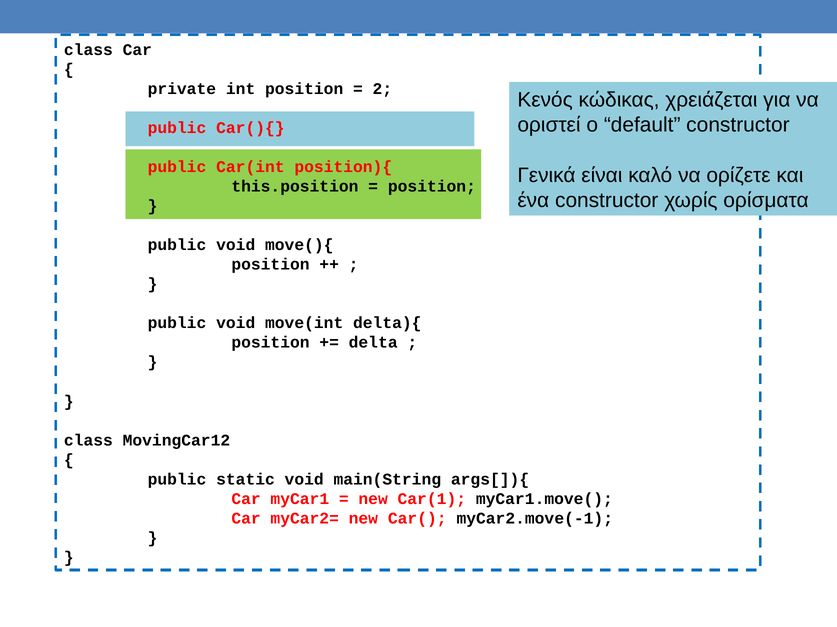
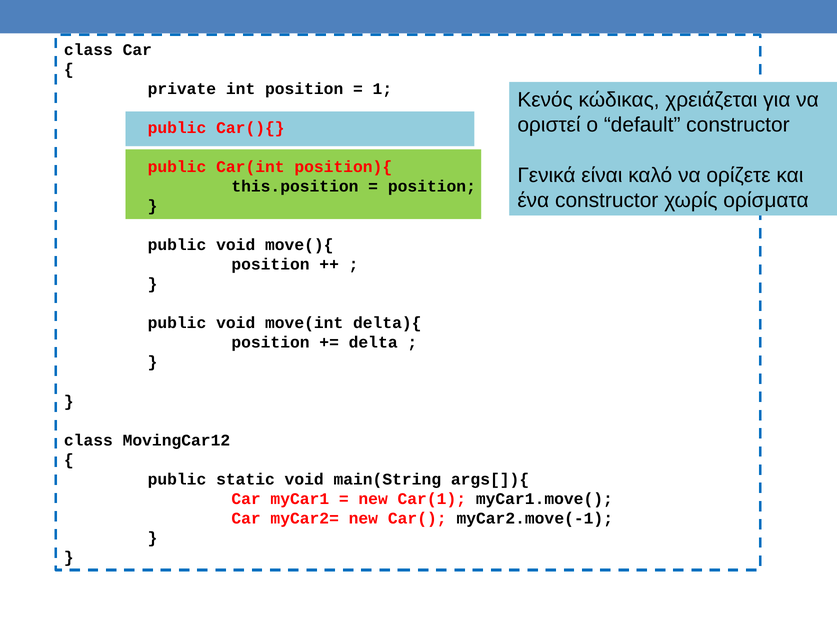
2: 2 -> 1 (382, 89)
